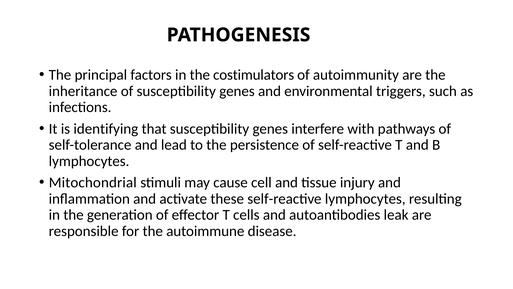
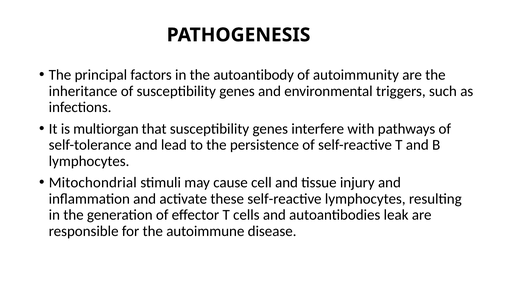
costimulators: costimulators -> autoantibody (254, 75)
identifying: identifying -> multiorgan (106, 129)
